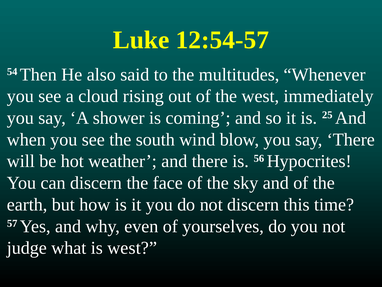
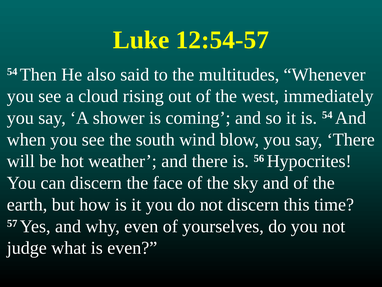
is 25: 25 -> 54 (327, 115)
is west: west -> even (132, 248)
